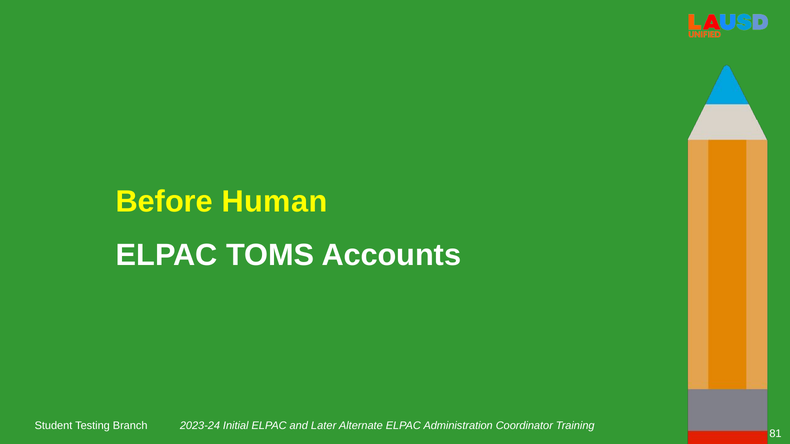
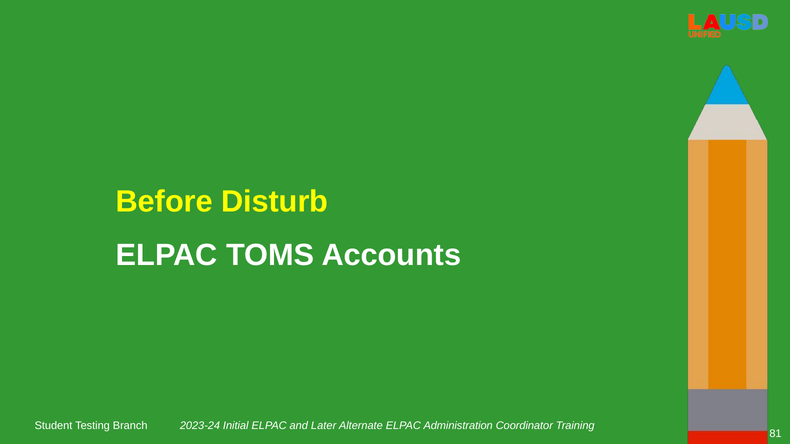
Human: Human -> Disturb (275, 202)
